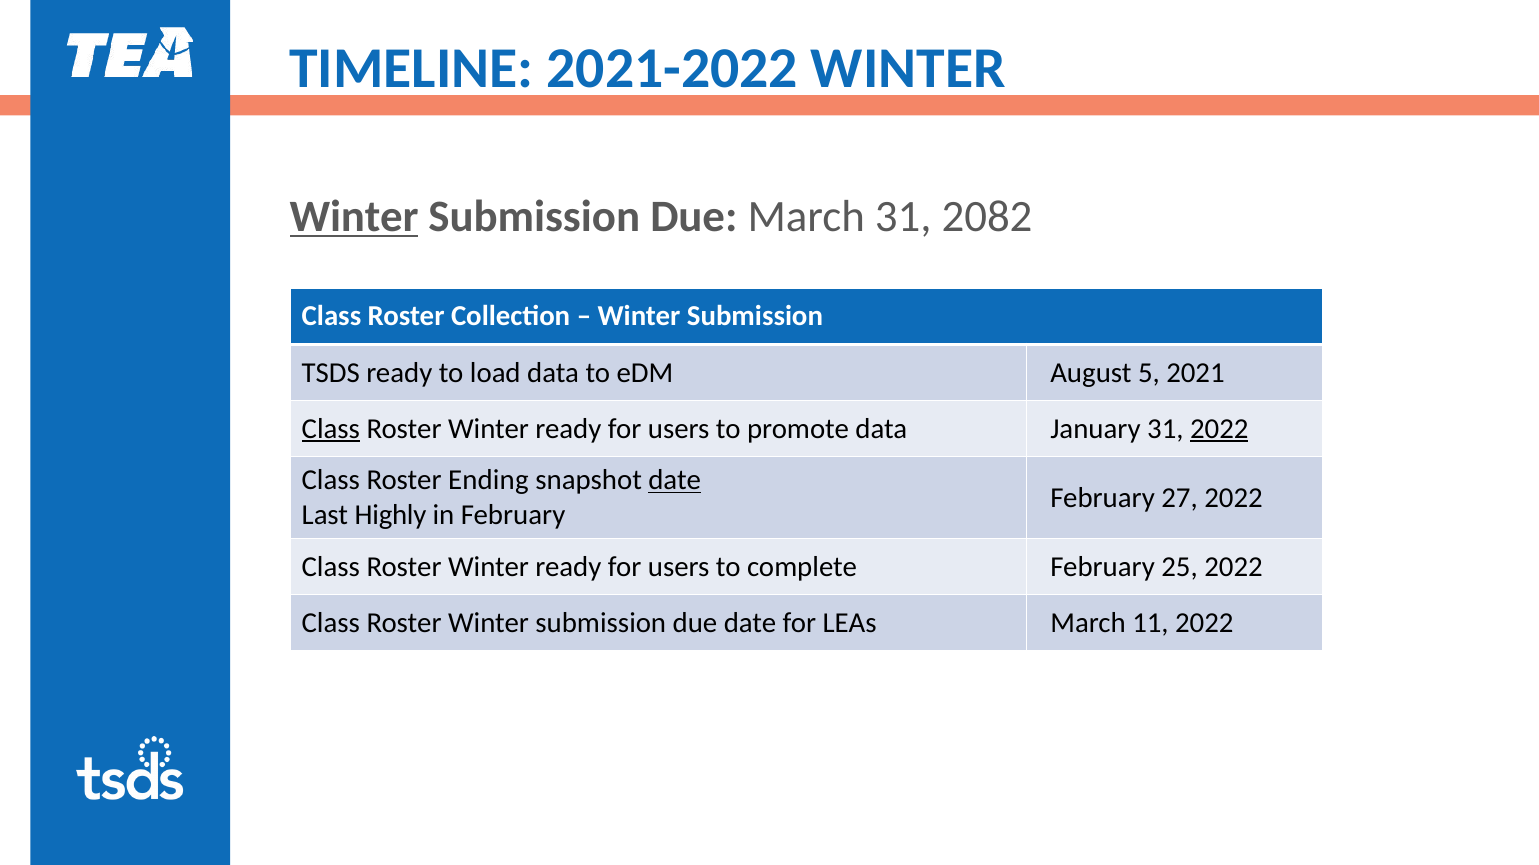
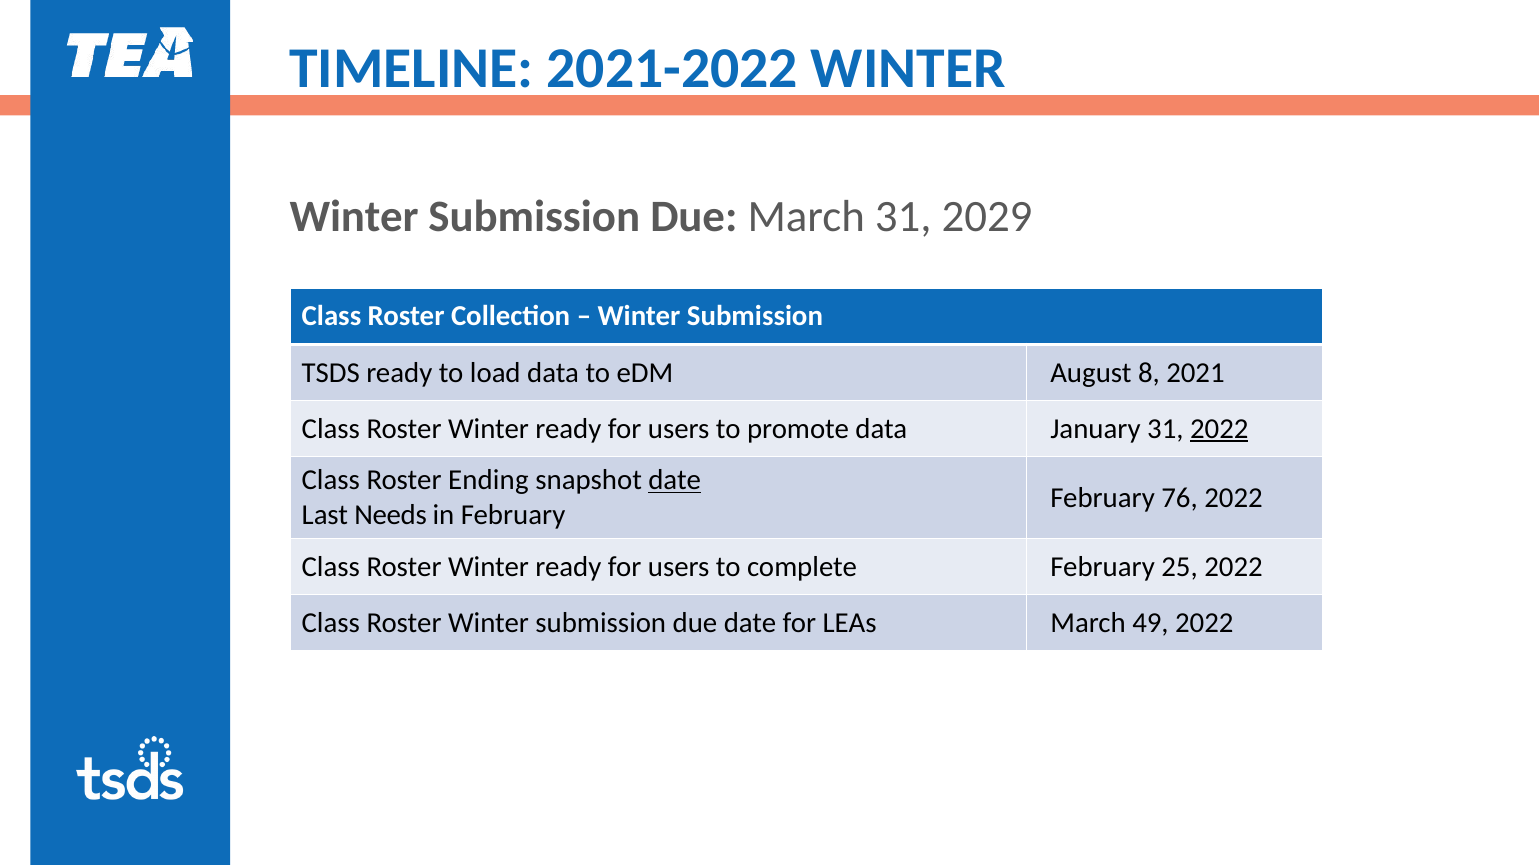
Winter underline: present -> none (354, 217)
2082: 2082 -> 2029 (987, 217)
5: 5 -> 8 (1149, 373)
Class underline: present -> none (331, 429)
27: 27 -> 76 (1180, 498)
Highly: Highly -> Needs (391, 516)
11: 11 -> 49 (1150, 623)
